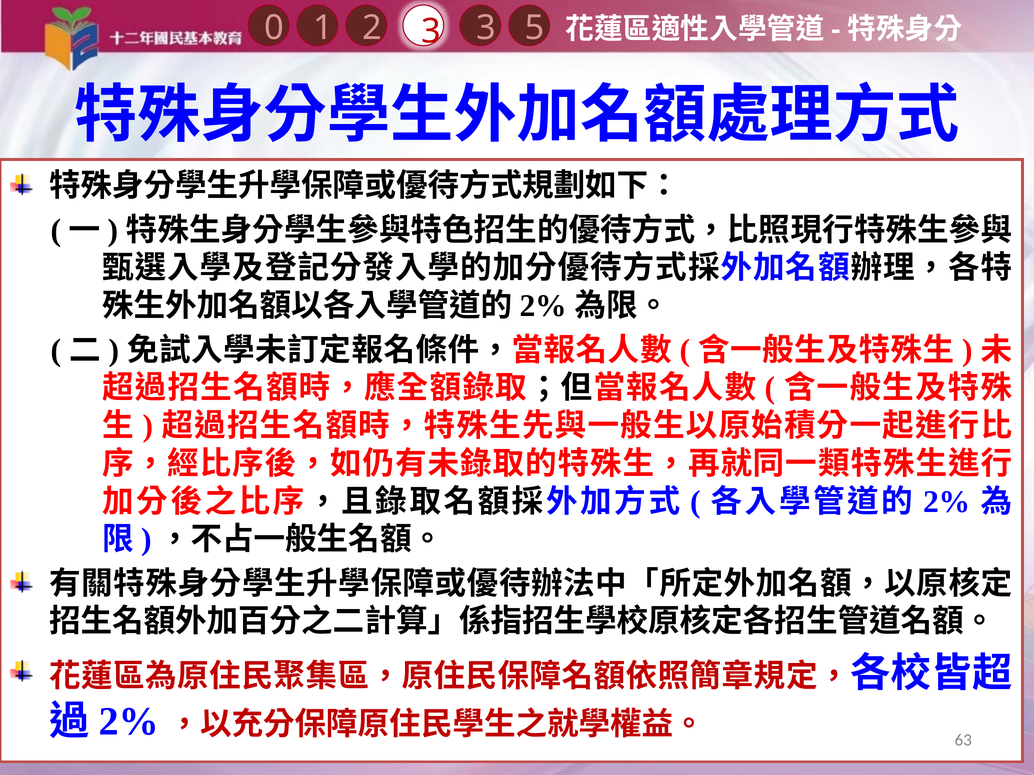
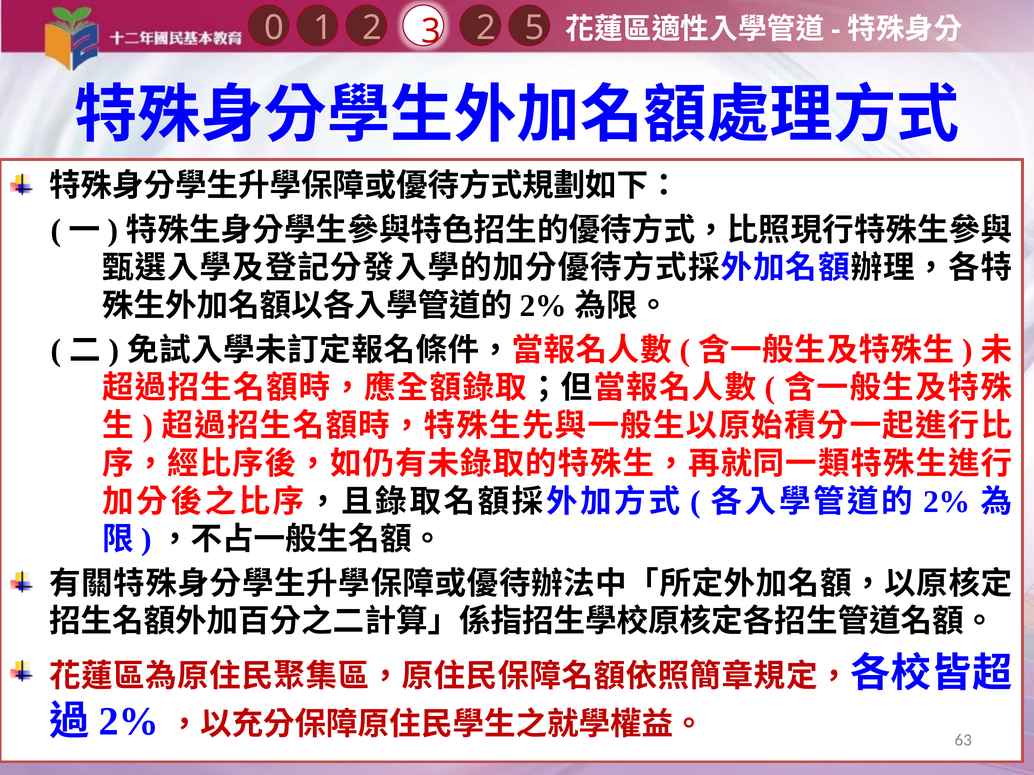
1 3: 3 -> 2 (486, 28)
